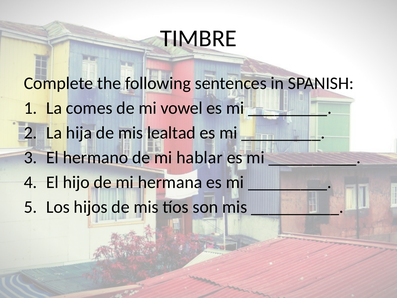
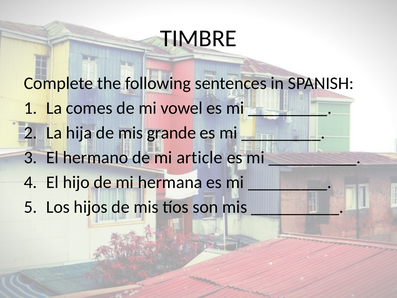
lealtad: lealtad -> grande (171, 133)
hablar: hablar -> article (199, 157)
